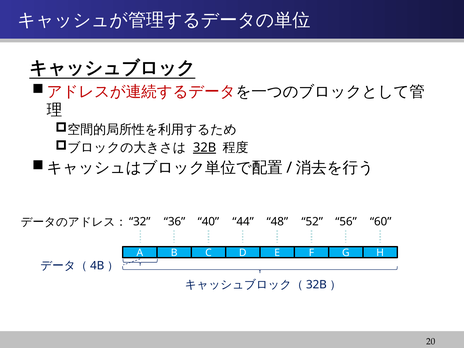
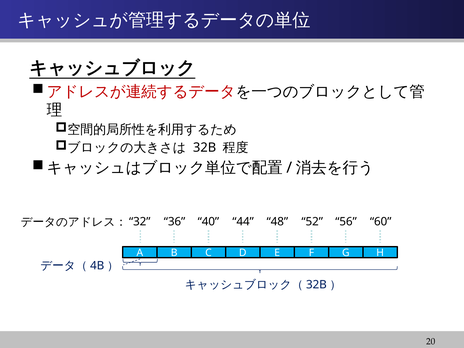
32B underline: present -> none (205, 148)
